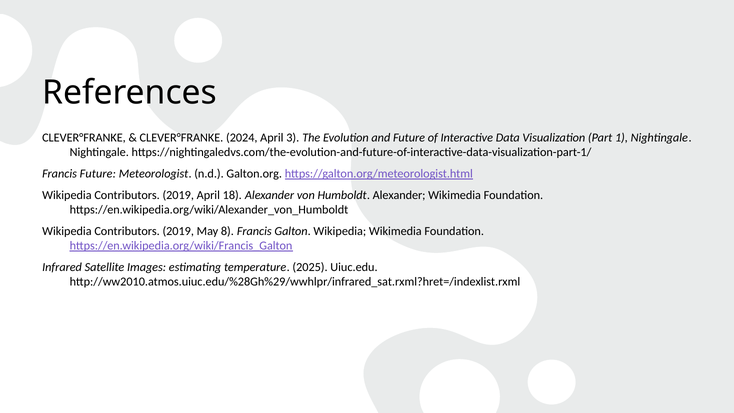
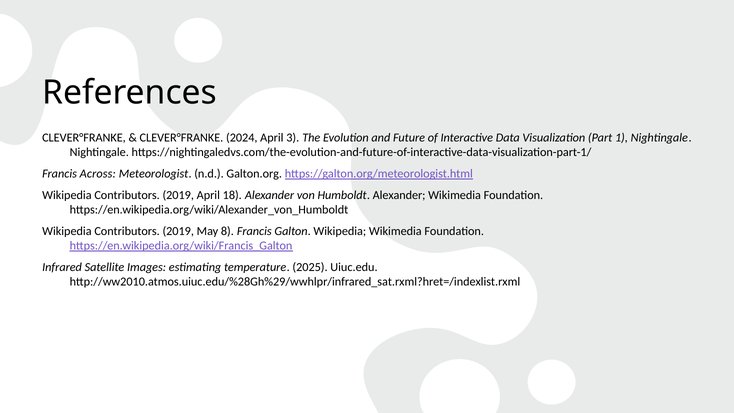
Francis Future: Future -> Across (98, 174)
